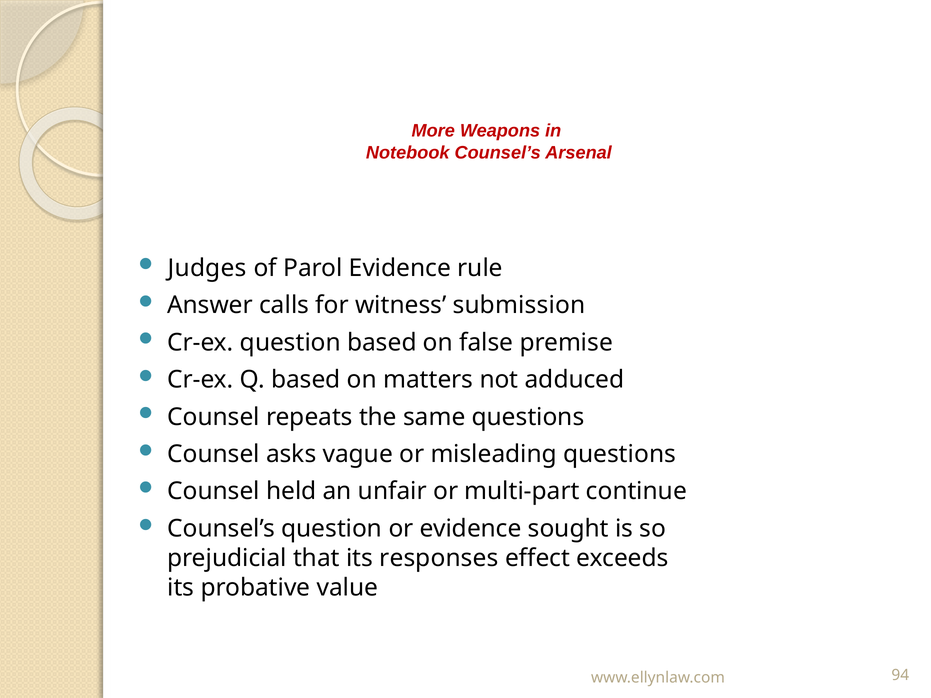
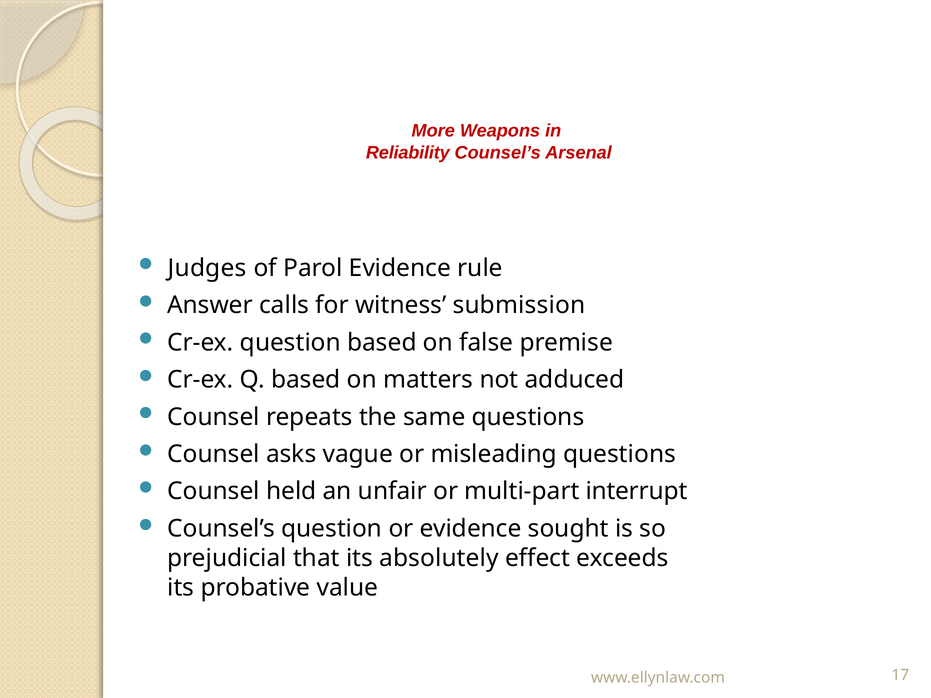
Notebook: Notebook -> Reliability (408, 153)
continue: continue -> interrupt (637, 492)
responses: responses -> absolutely (439, 558)
94: 94 -> 17 (900, 675)
